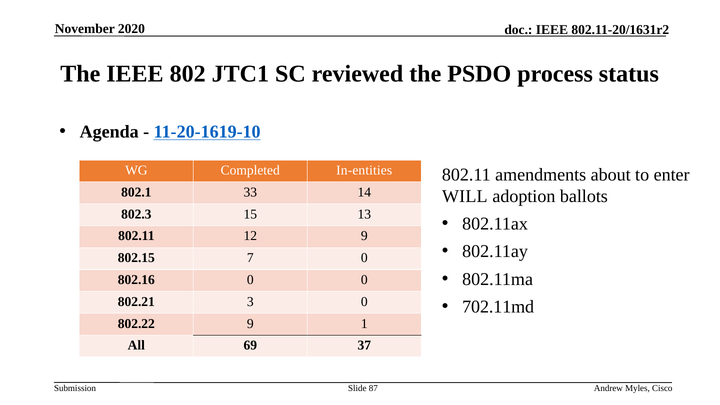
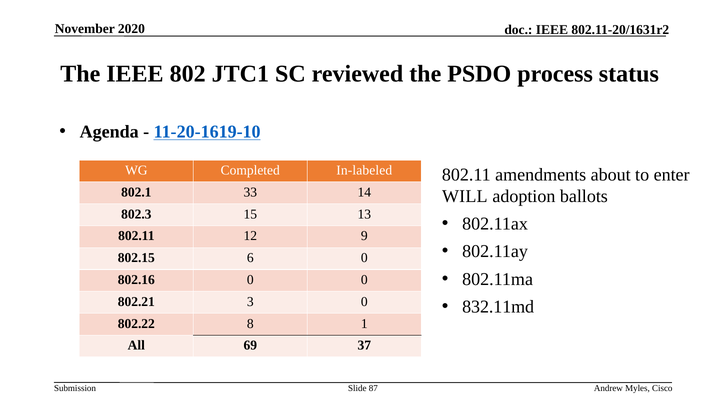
In-entities: In-entities -> In-labeled (364, 170)
7: 7 -> 6 (250, 258)
702.11md: 702.11md -> 832.11md (498, 307)
802.22 9: 9 -> 8 (250, 324)
